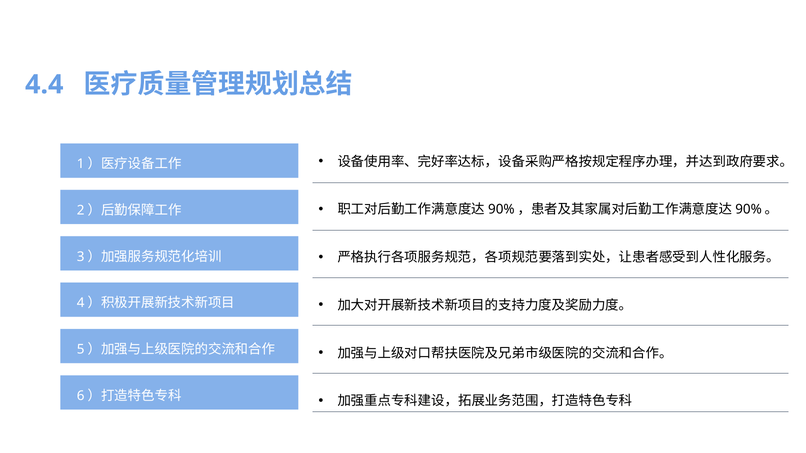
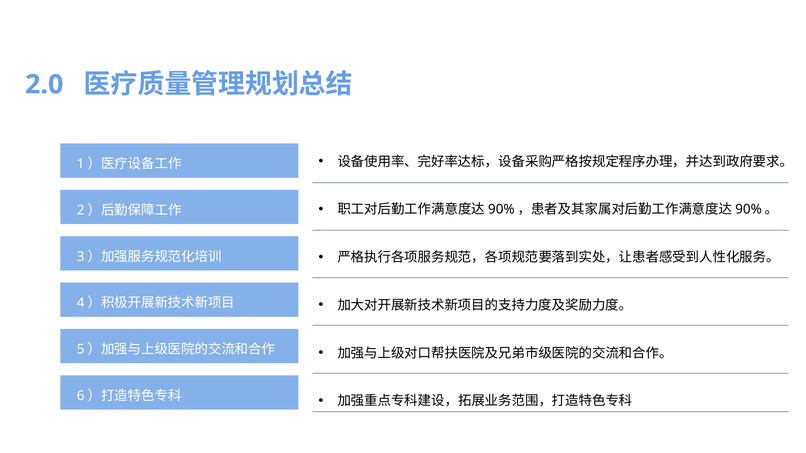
4.4: 4.4 -> 2.0 (44, 85)
